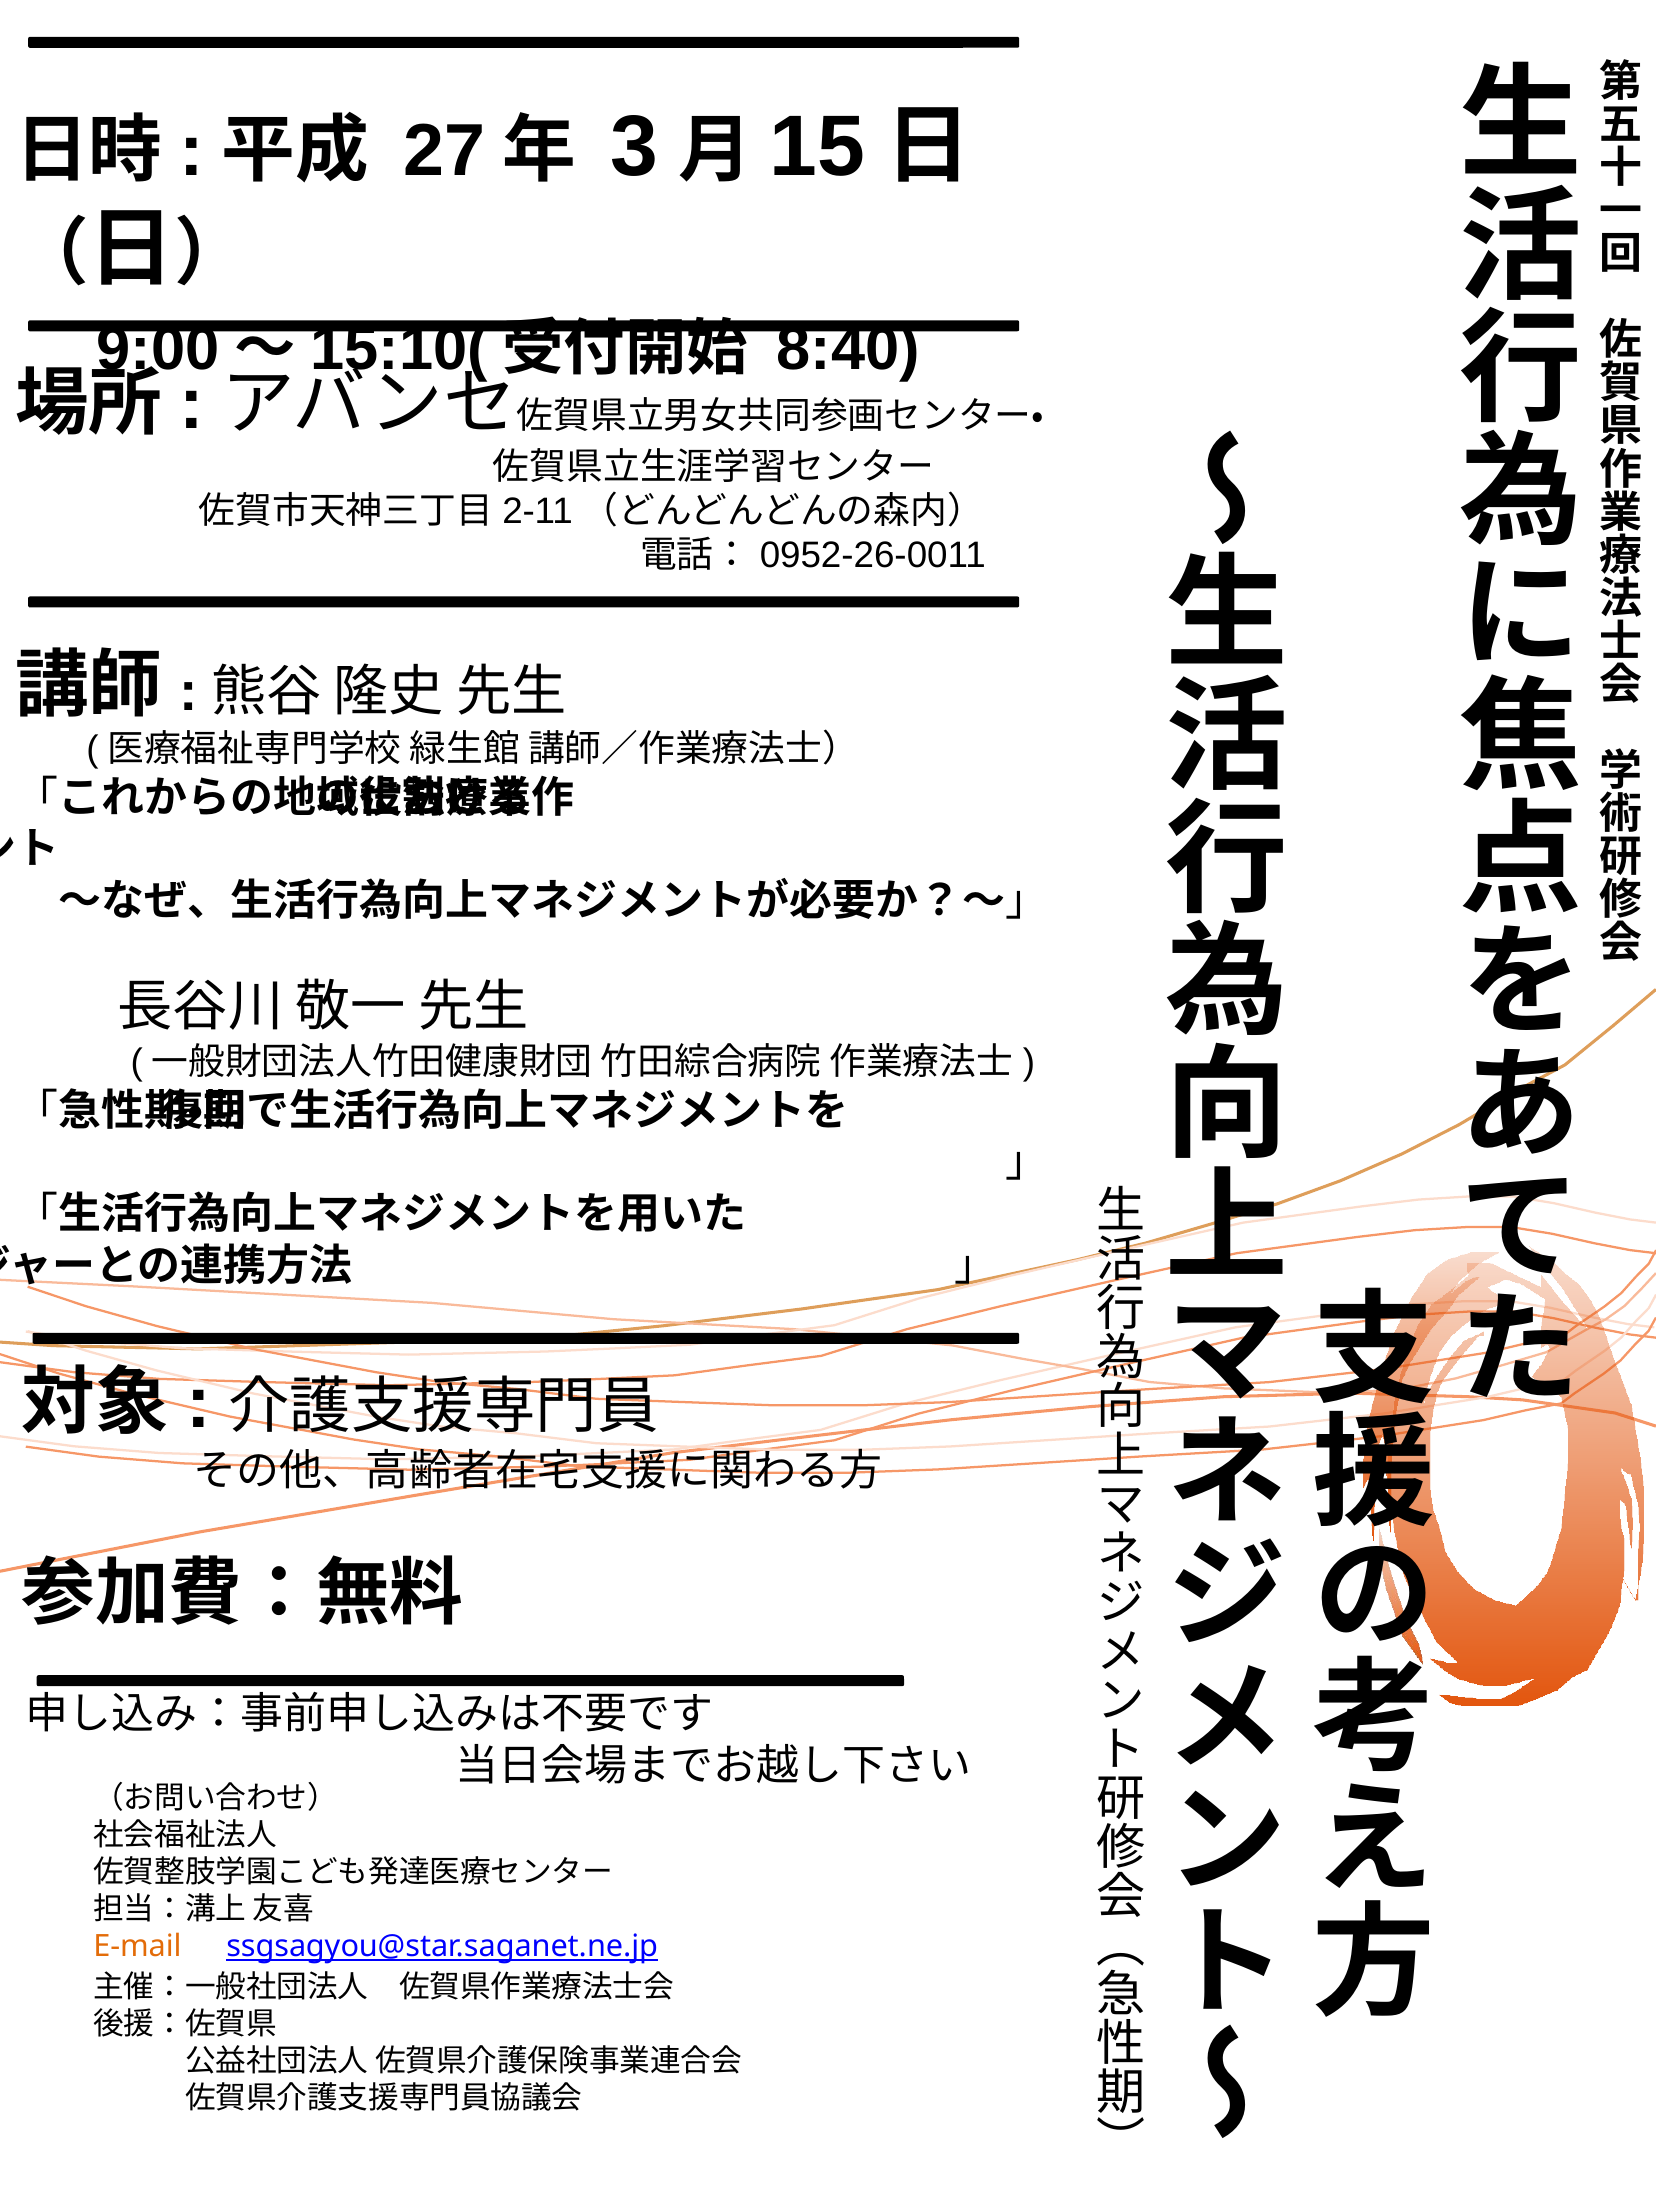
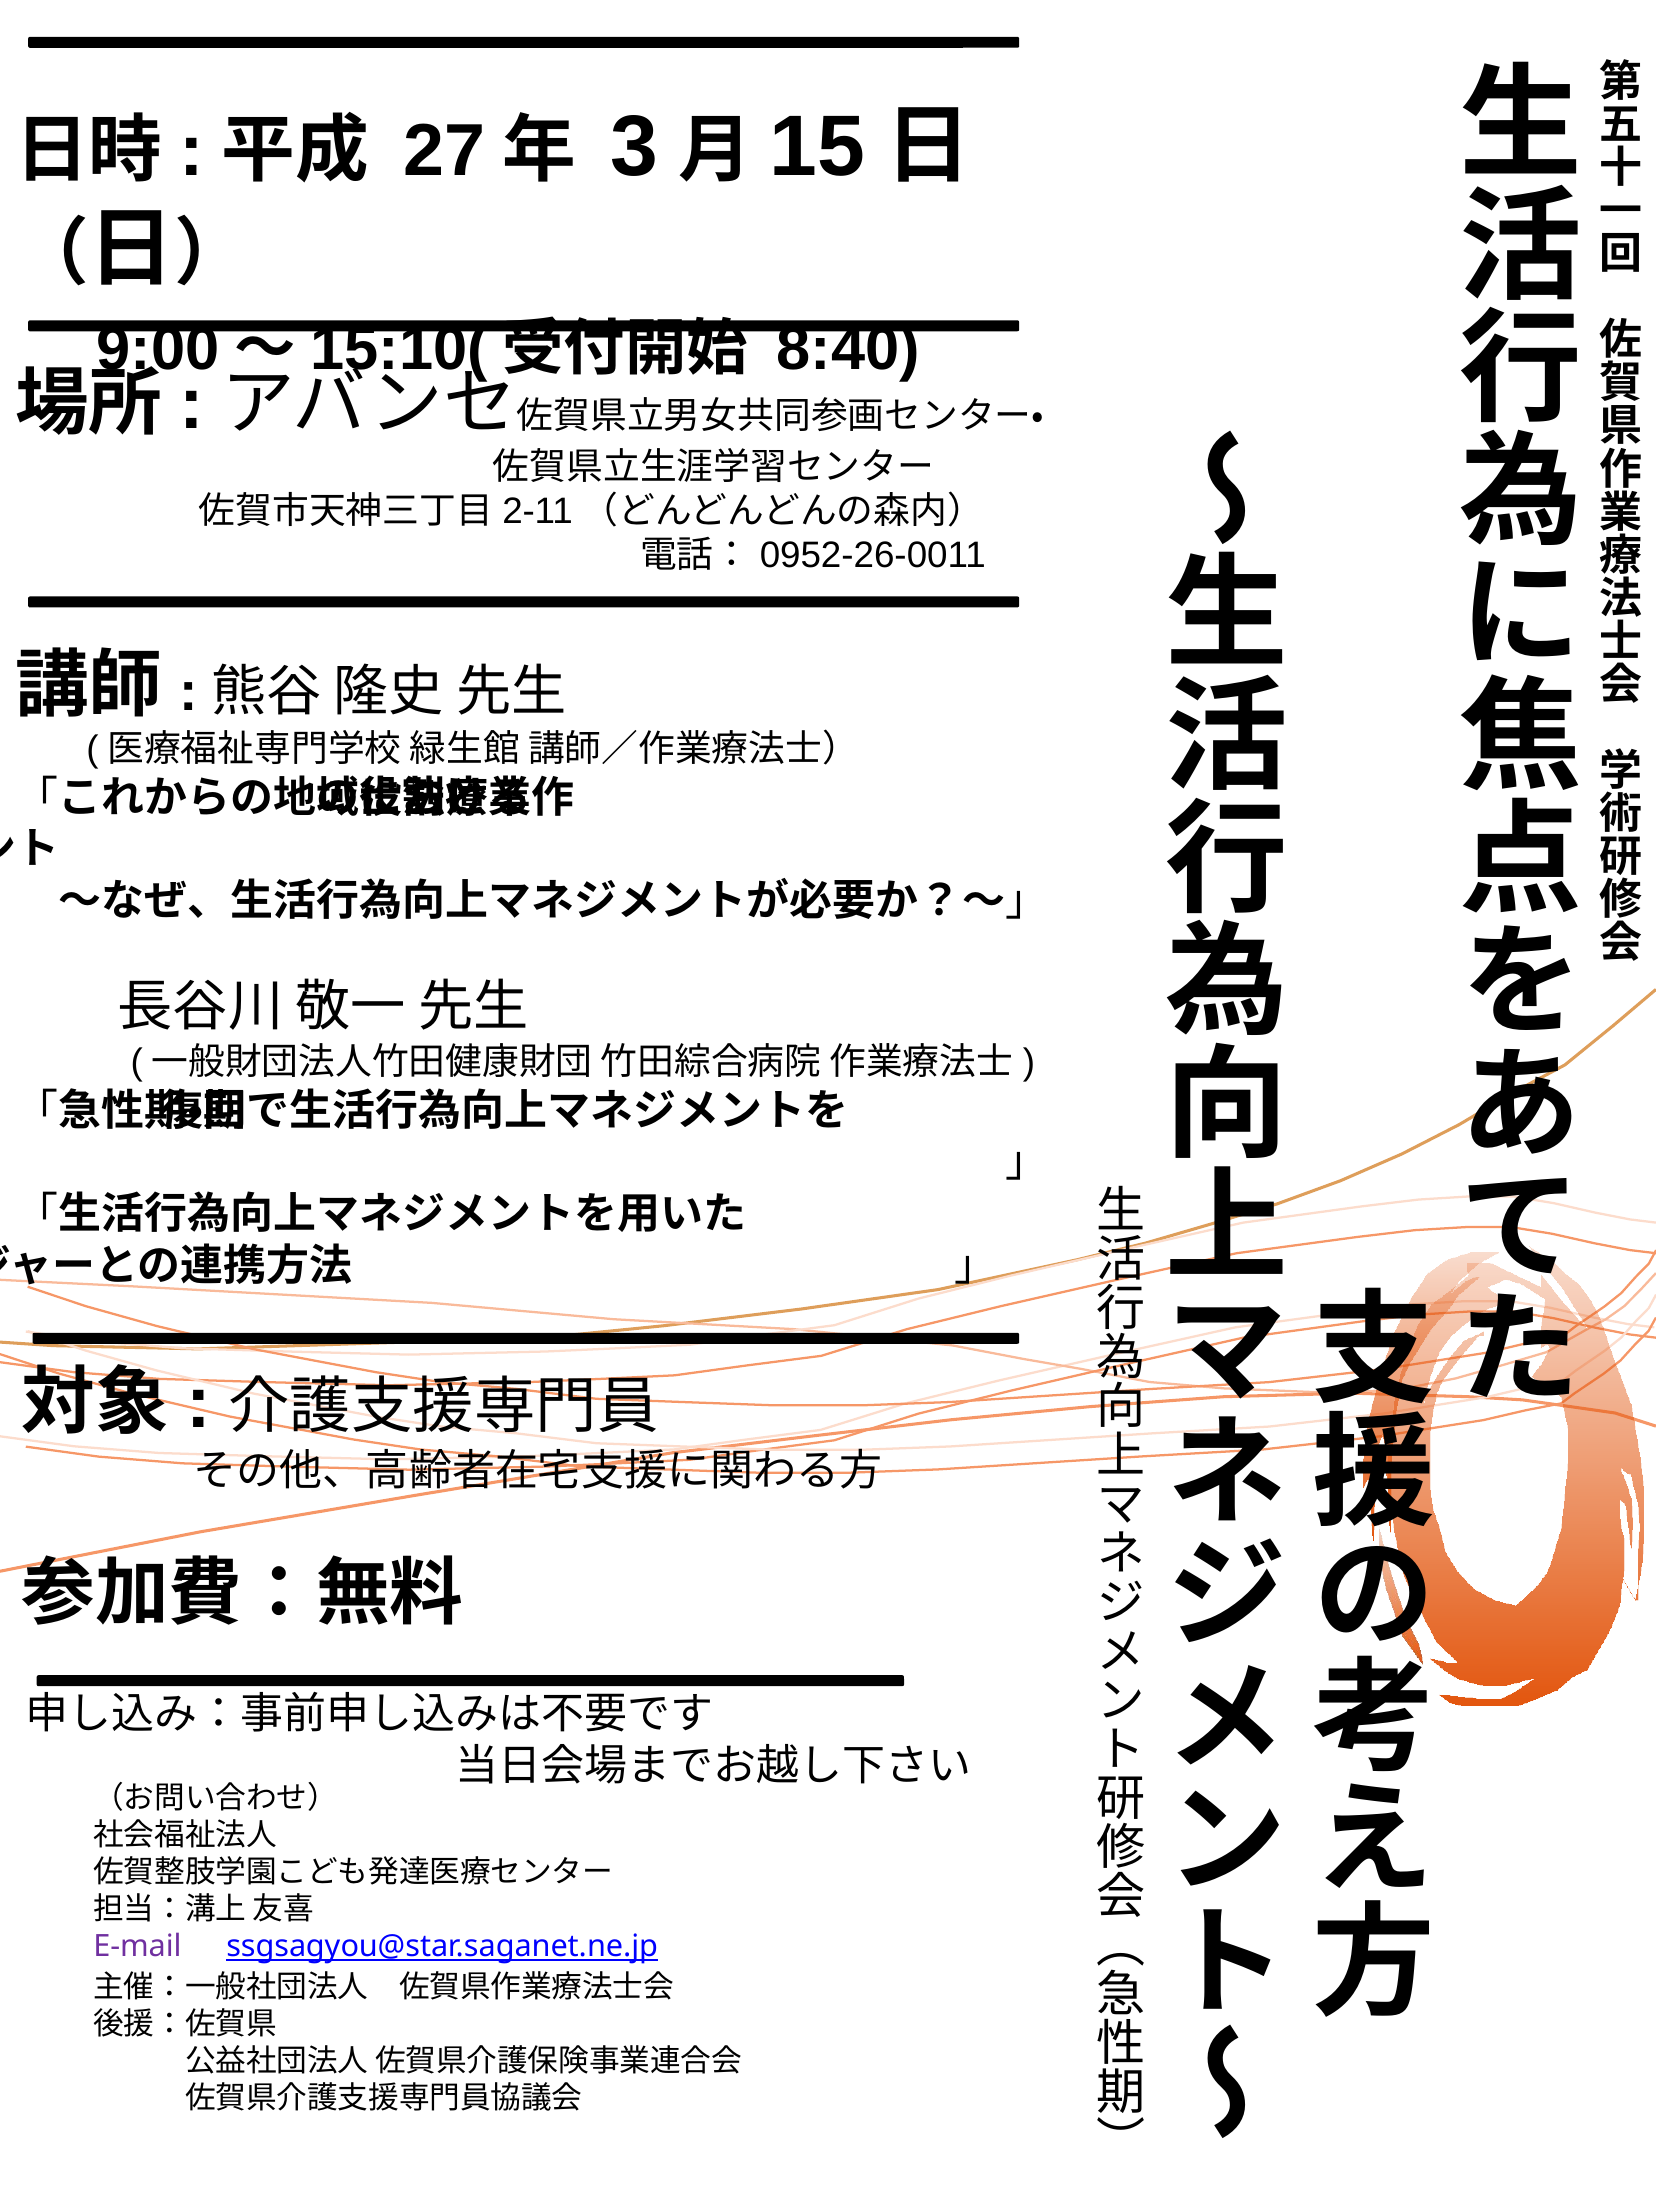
E-mail colour: orange -> purple (137, 1945)
